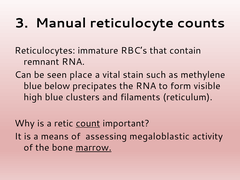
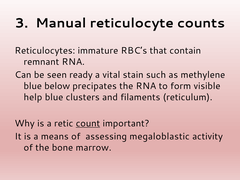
place: place -> ready (81, 75)
high: high -> help (33, 97)
marrow underline: present -> none (94, 148)
